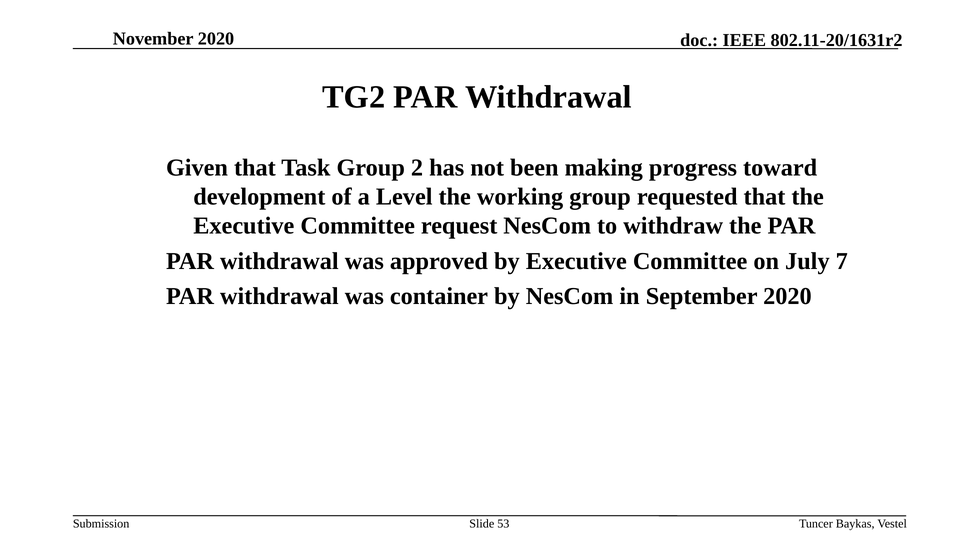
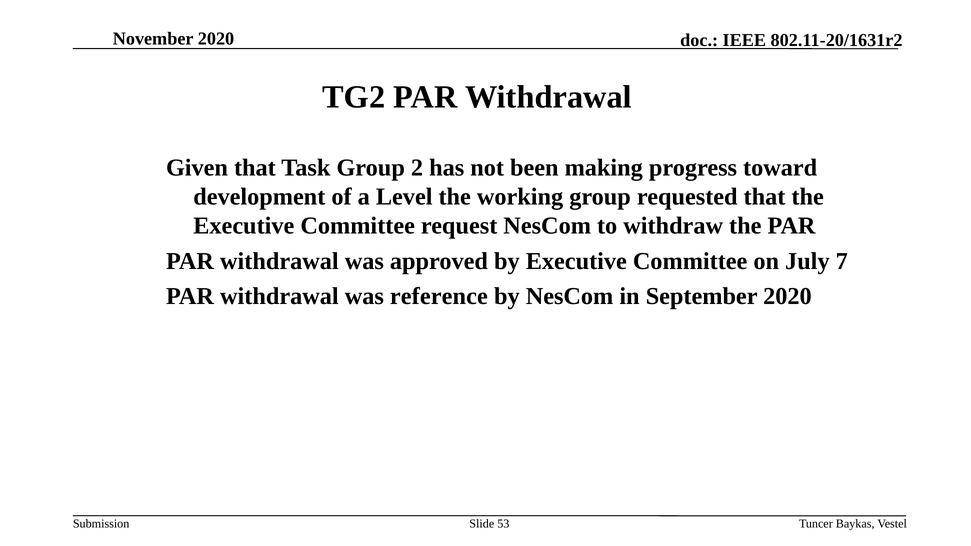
container: container -> reference (439, 296)
